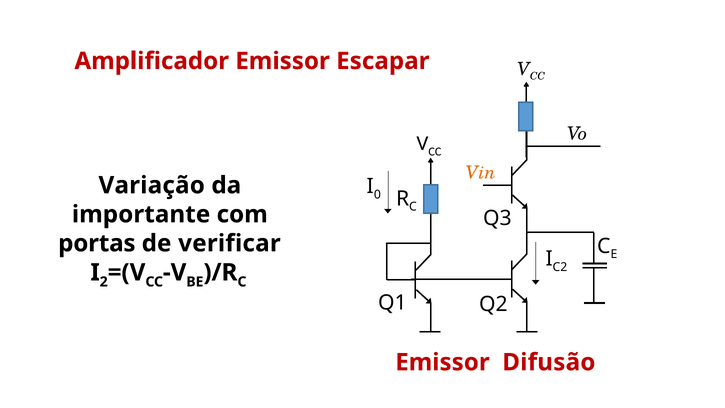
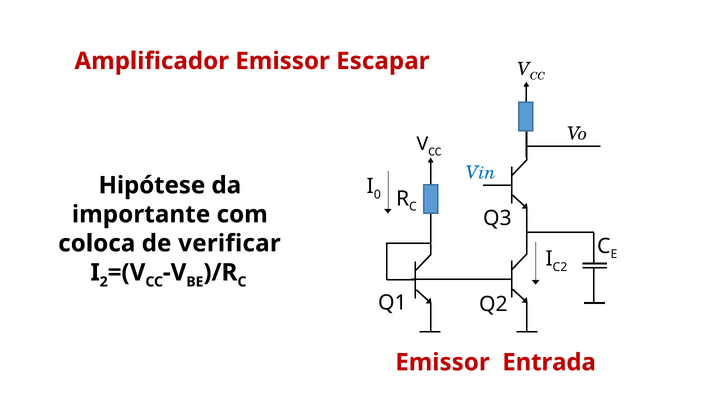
Vin colour: orange -> blue (481, 173)
Variação: Variação -> Hipótese (152, 185)
portas: portas -> coloca (97, 243)
Difusão: Difusão -> Entrada (549, 362)
